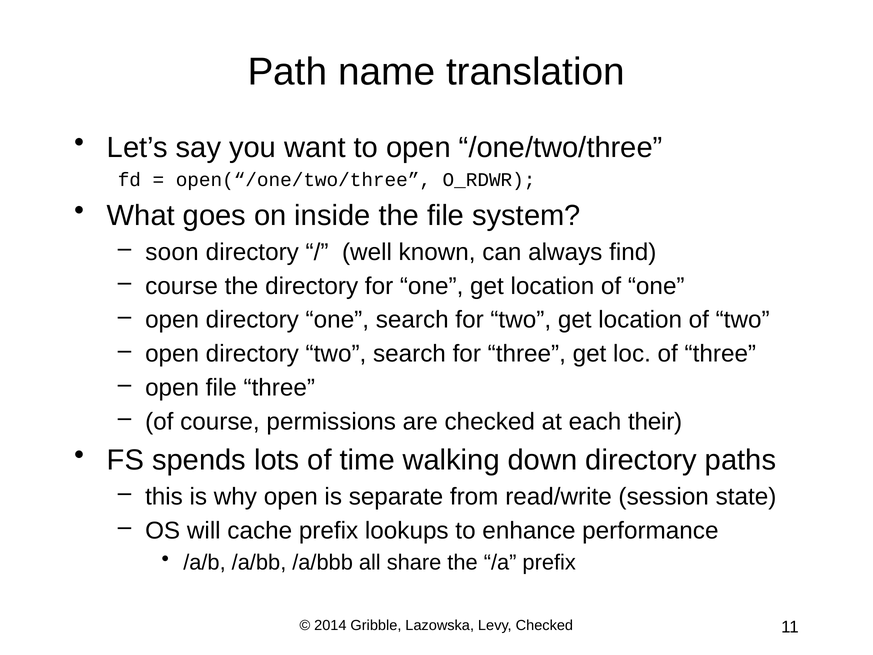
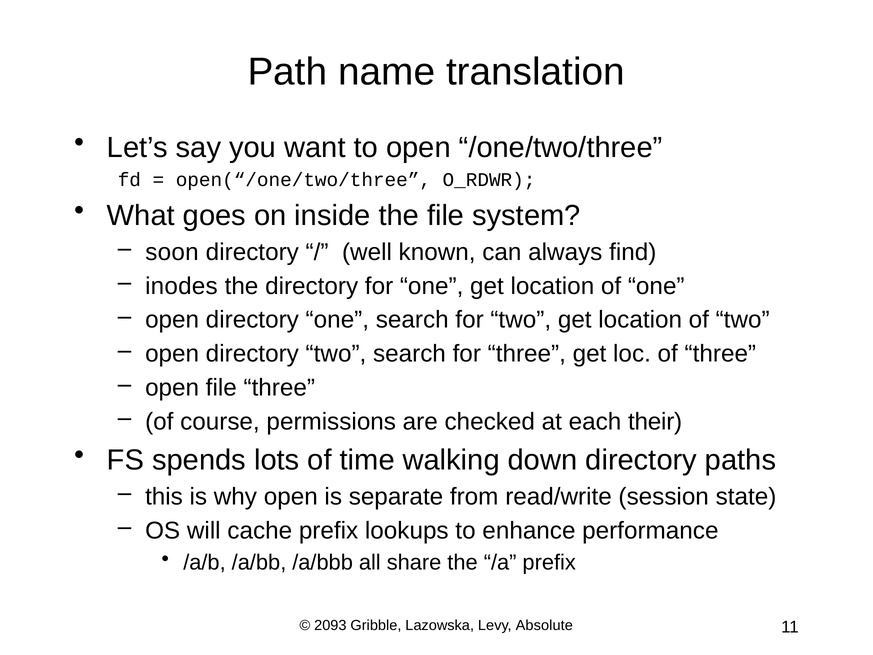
course: course -> inodes (181, 286)
2014: 2014 -> 2093 (330, 625)
Levy Checked: Checked -> Absolute (544, 625)
